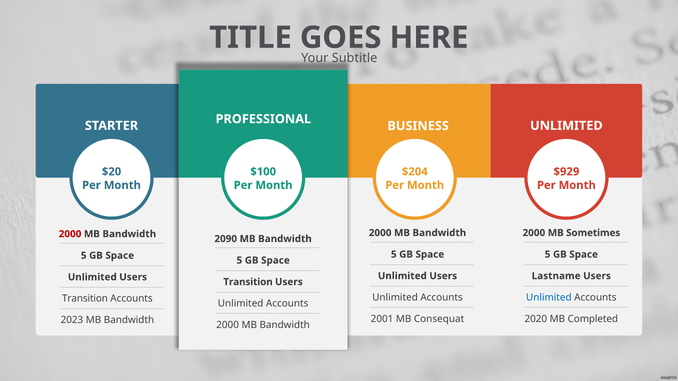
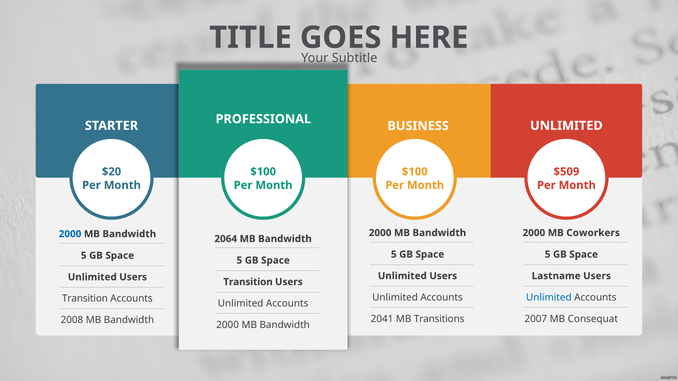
$204: $204 -> $100 (415, 172)
$929: $929 -> $509 (566, 172)
Sometimes: Sometimes -> Coworkers (593, 233)
2000 colour: red -> blue (70, 234)
2090: 2090 -> 2064 (226, 239)
2001: 2001 -> 2041 (382, 319)
Consequat: Consequat -> Transitions (439, 319)
2020: 2020 -> 2007 (536, 319)
Completed: Completed -> Consequat (593, 319)
2023: 2023 -> 2008 (72, 320)
